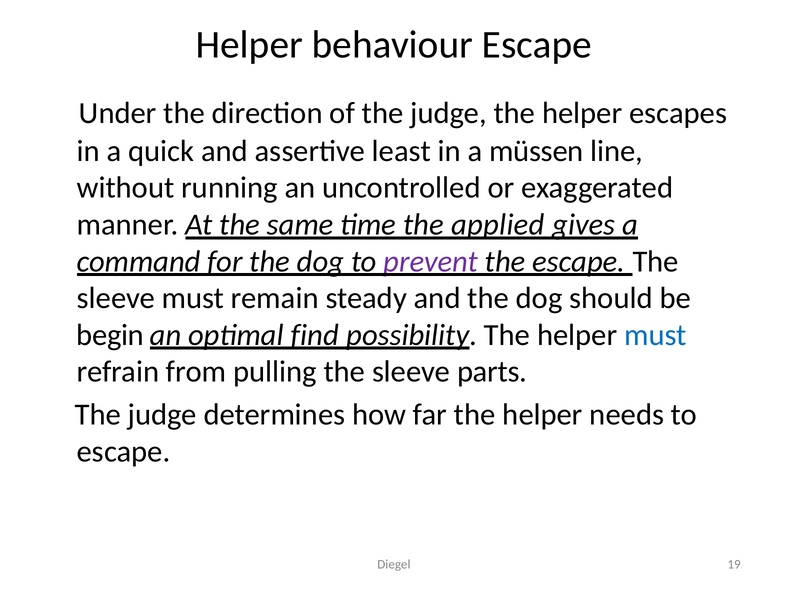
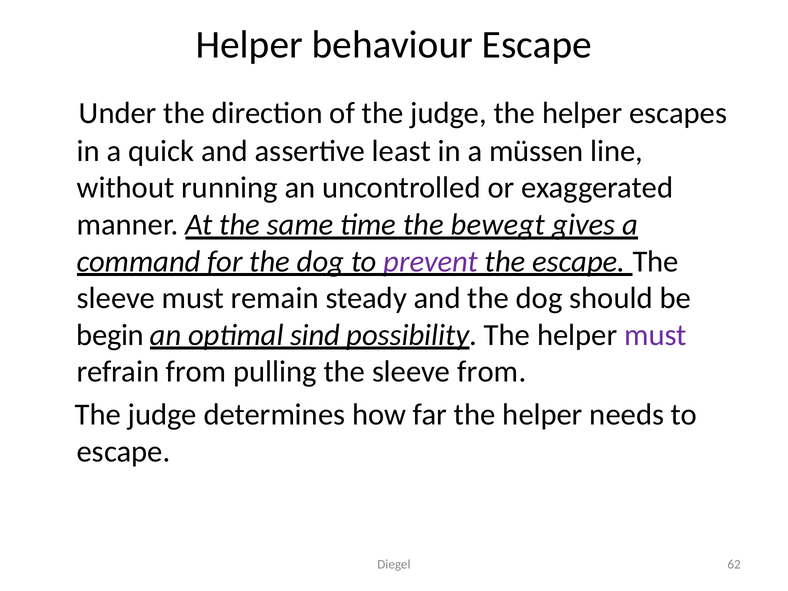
applied: applied -> bewegt (498, 225)
find: find -> sind (315, 335)
must colour: blue -> purple (655, 335)
sleeve parts: parts -> from (492, 372)
19: 19 -> 62 (734, 564)
